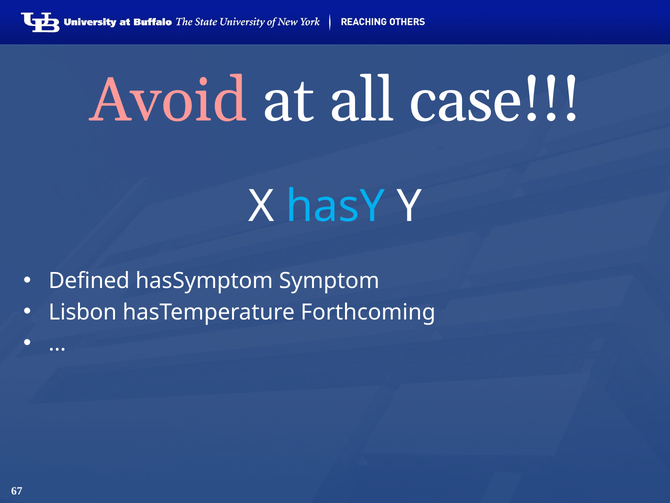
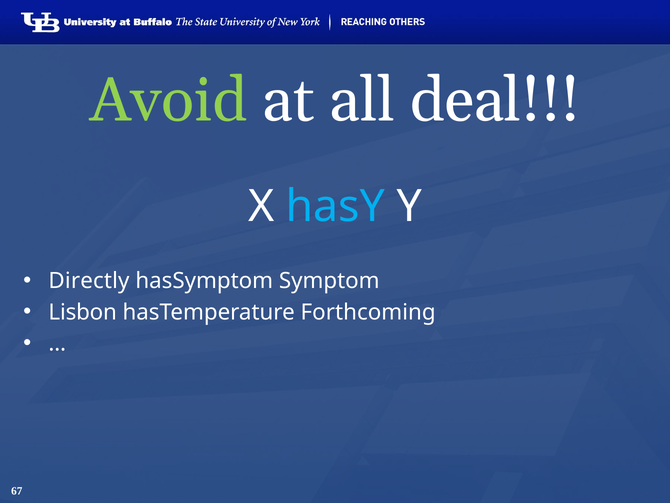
Avoid colour: pink -> light green (169, 100)
case: case -> deal (495, 100)
Defined: Defined -> Directly (89, 281)
